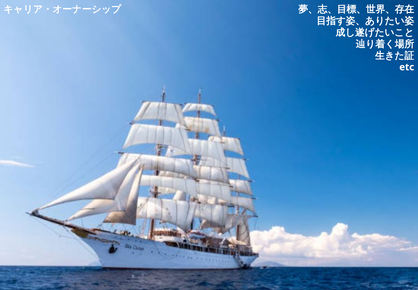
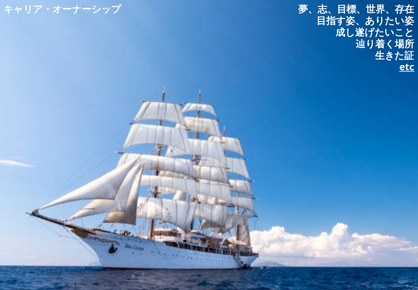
etc underline: none -> present (407, 67)
